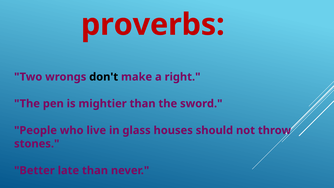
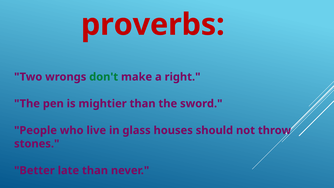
don't colour: black -> green (104, 77)
